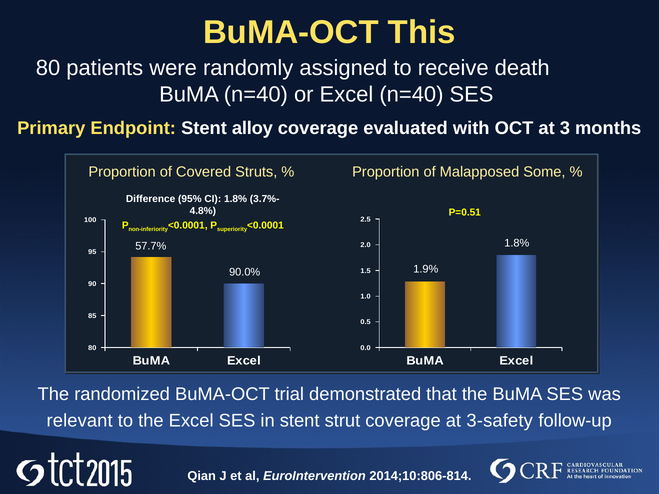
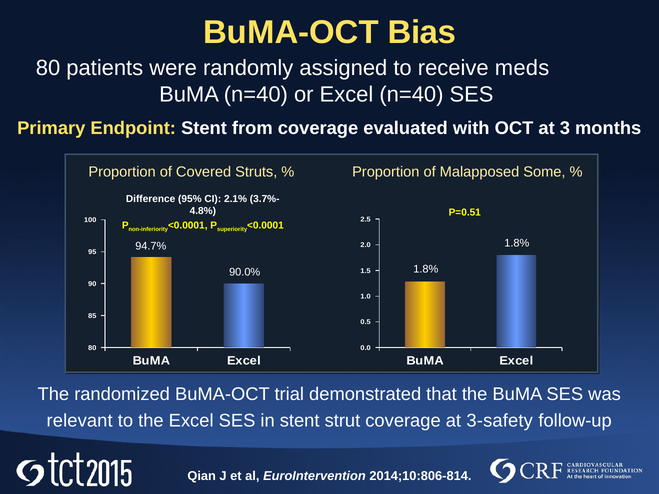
This: This -> Bias (422, 33)
death: death -> meds (522, 68)
alloy: alloy -> from (252, 128)
CI 1.8%: 1.8% -> 2.1% (235, 199)
57.7%: 57.7% -> 94.7% (151, 246)
90.0% 1.9%: 1.9% -> 1.8% (426, 269)
